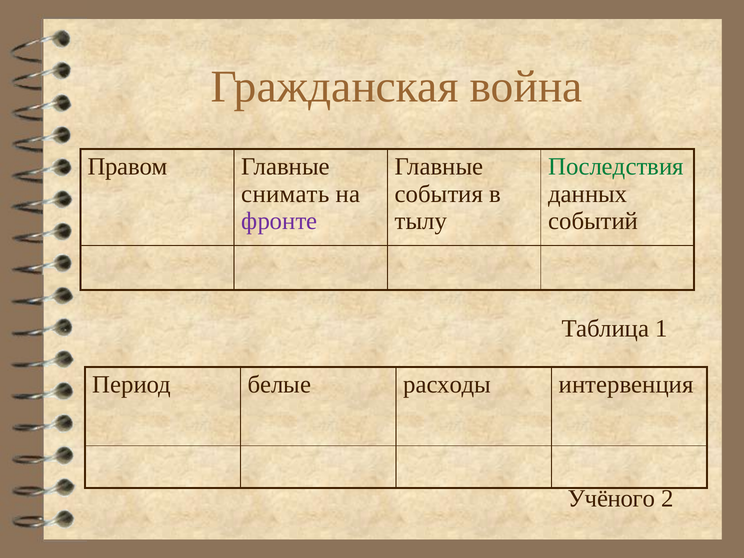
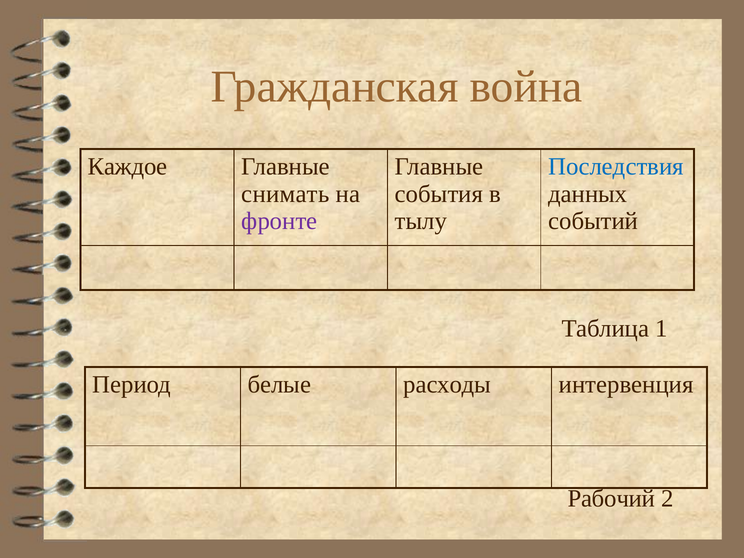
Правом: Правом -> Каждое (128, 166)
Последствия colour: green -> blue (616, 166)
Учёного: Учёного -> Рабочий (611, 498)
